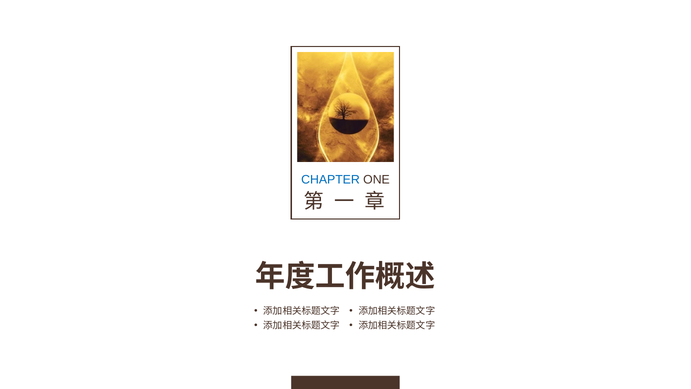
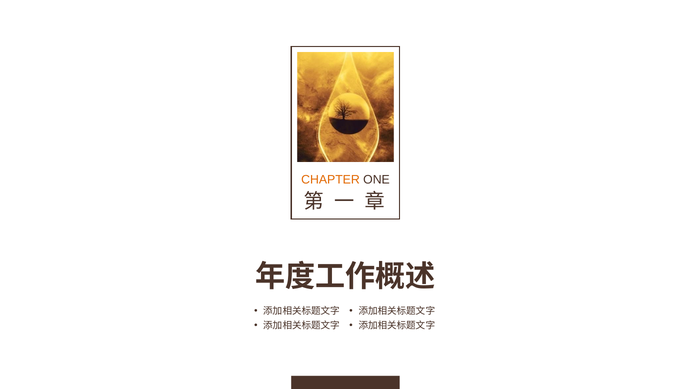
CHAPTER colour: blue -> orange (330, 180)
